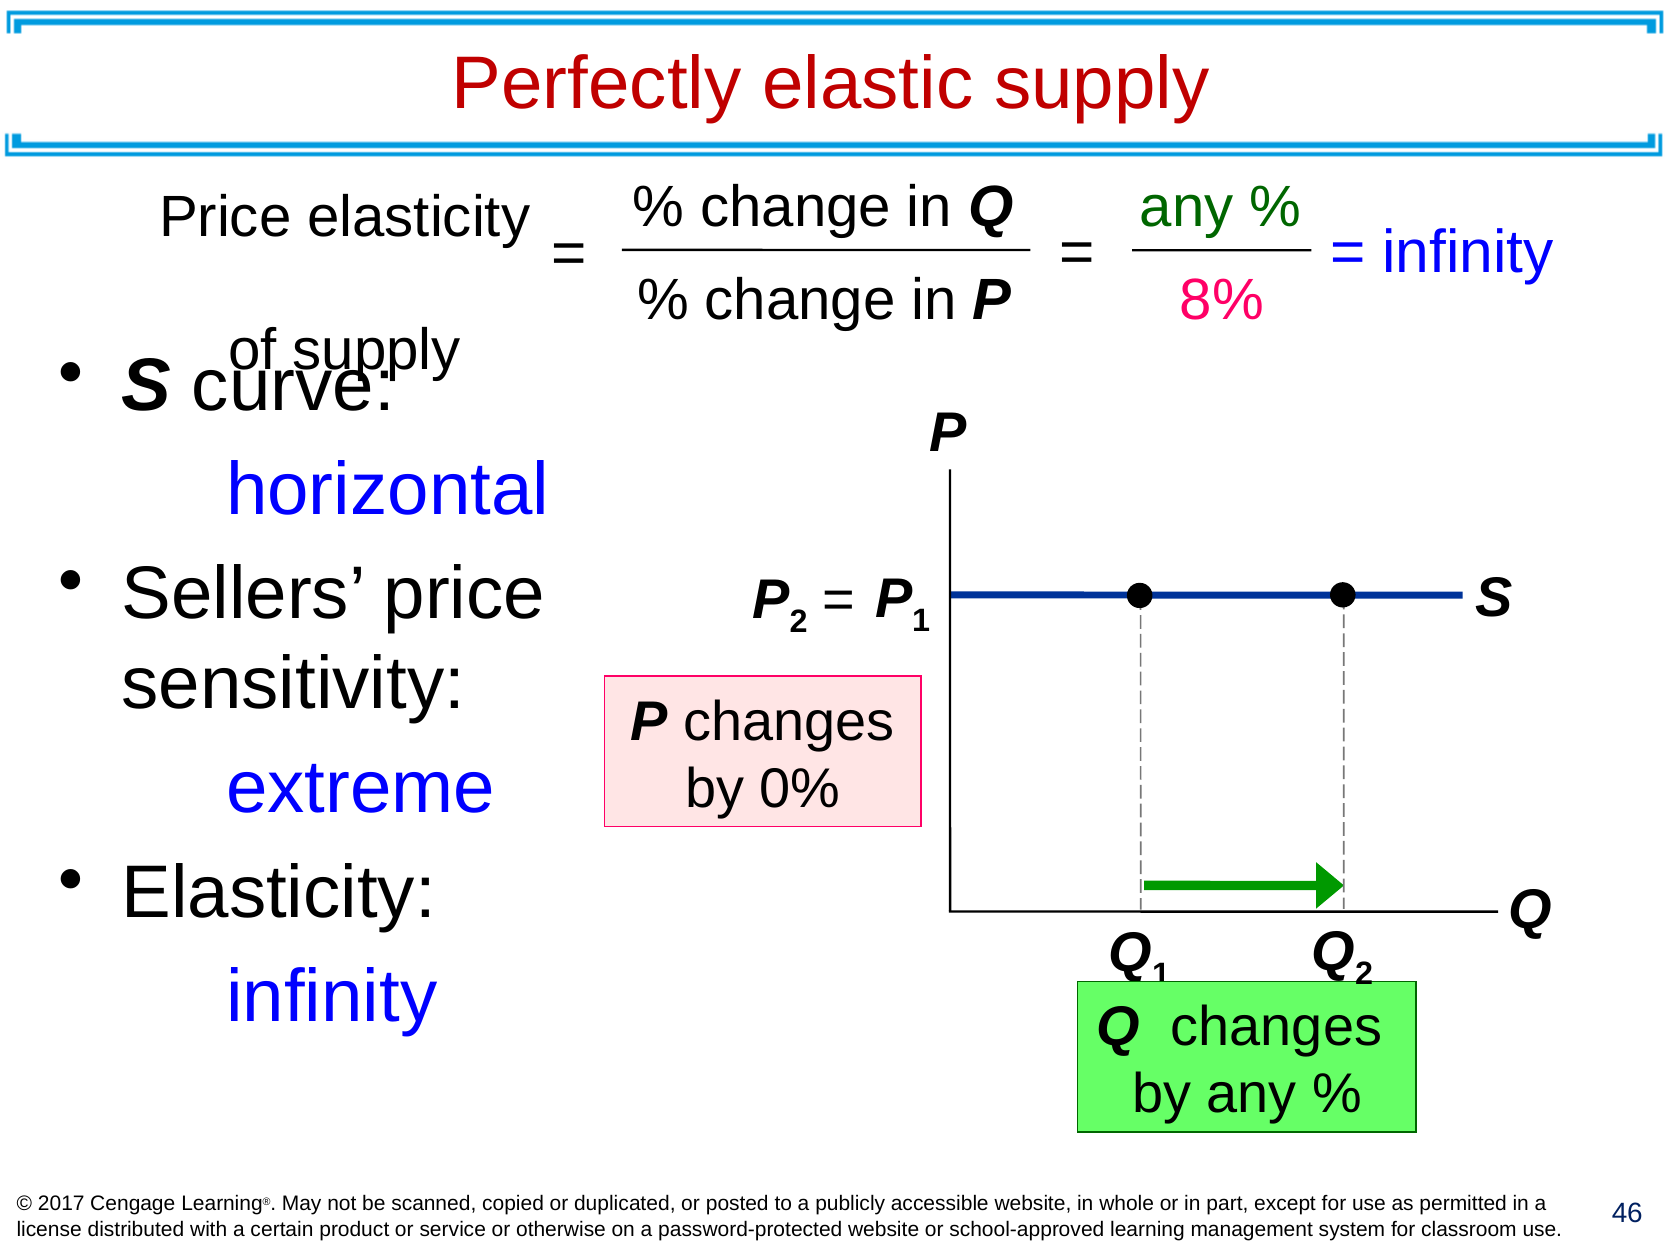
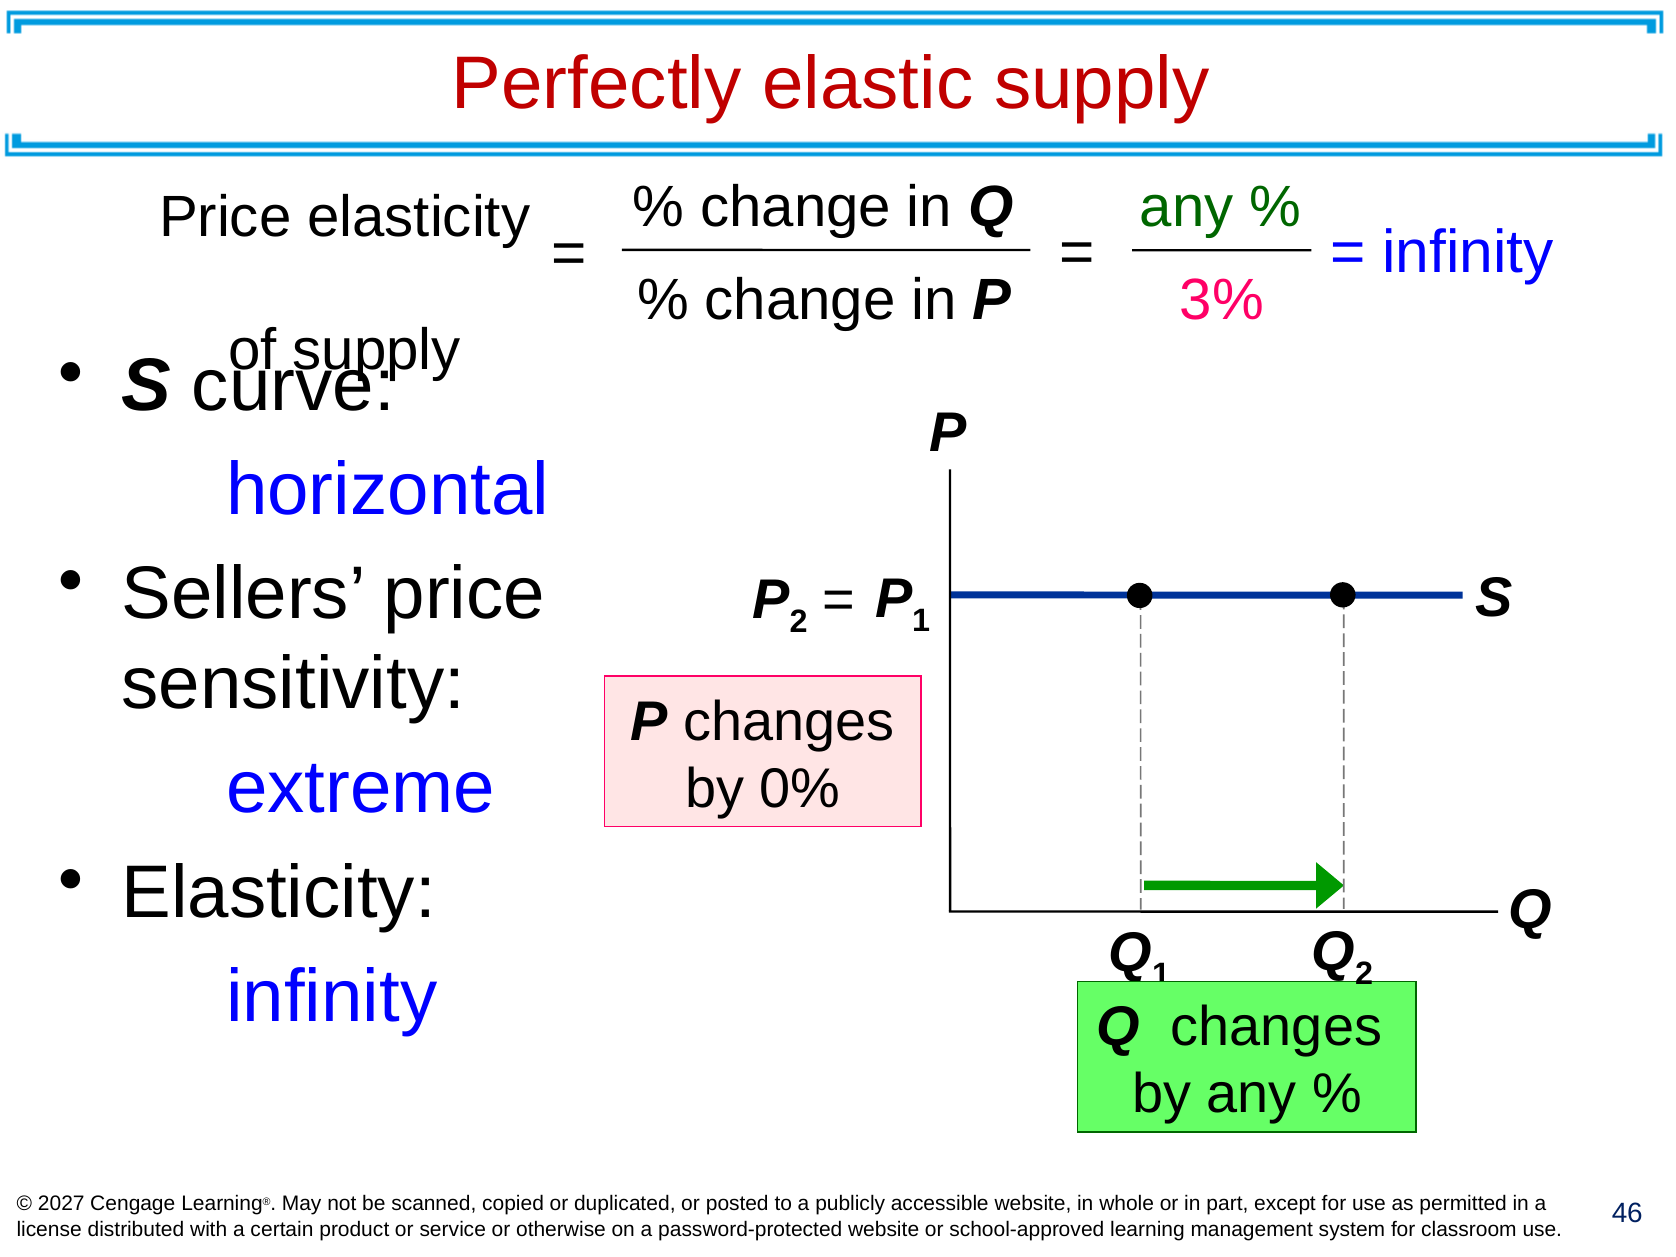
8%: 8% -> 3% (1222, 300)
2017: 2017 -> 2027 (61, 1204)
